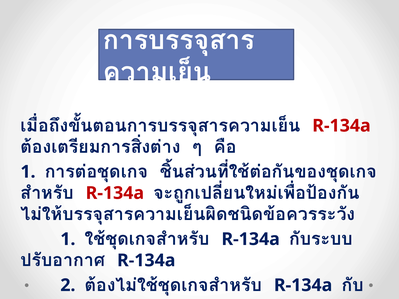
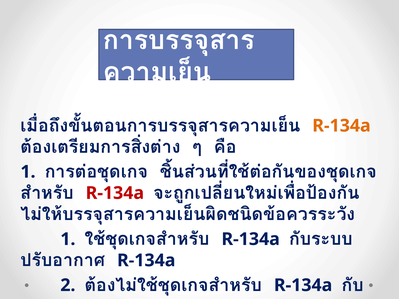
R-134a colour: red -> orange (341, 126)
